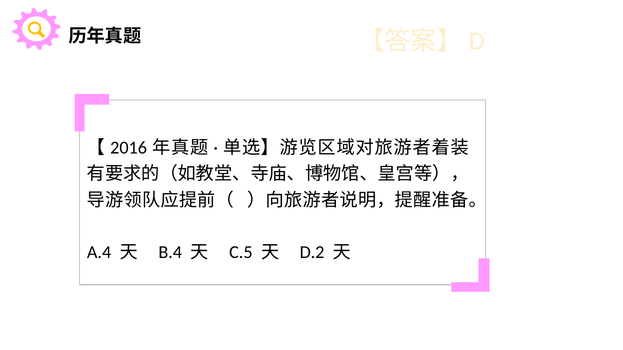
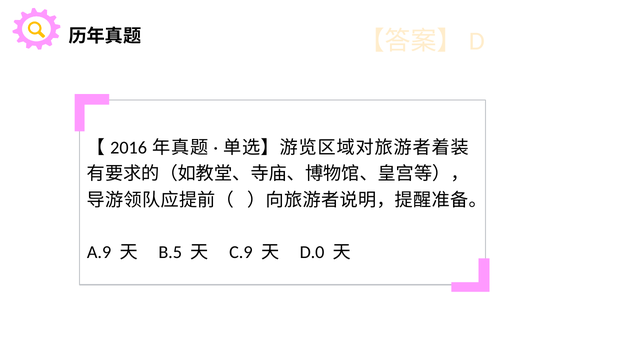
A.4: A.4 -> A.9 (99, 253)
B.4: B.4 -> B.5 (170, 253)
C.5: C.5 -> C.9 (241, 253)
D.2: D.2 -> D.0 (312, 253)
